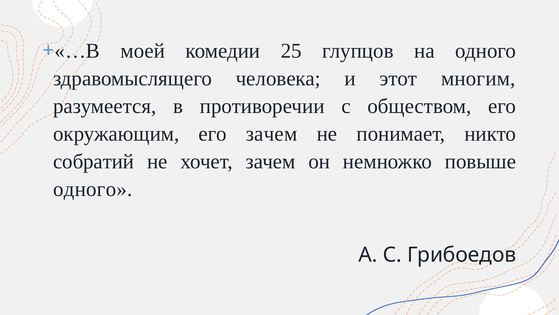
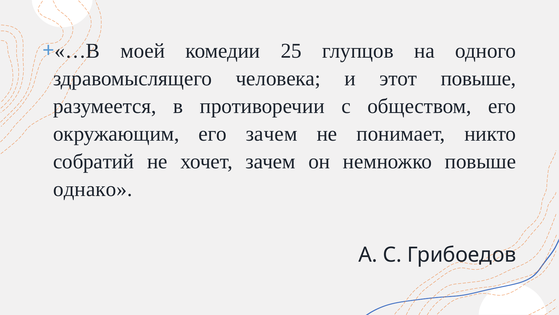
этот многим: многим -> повыше (478, 78)
одного: одного -> однако (93, 189)
